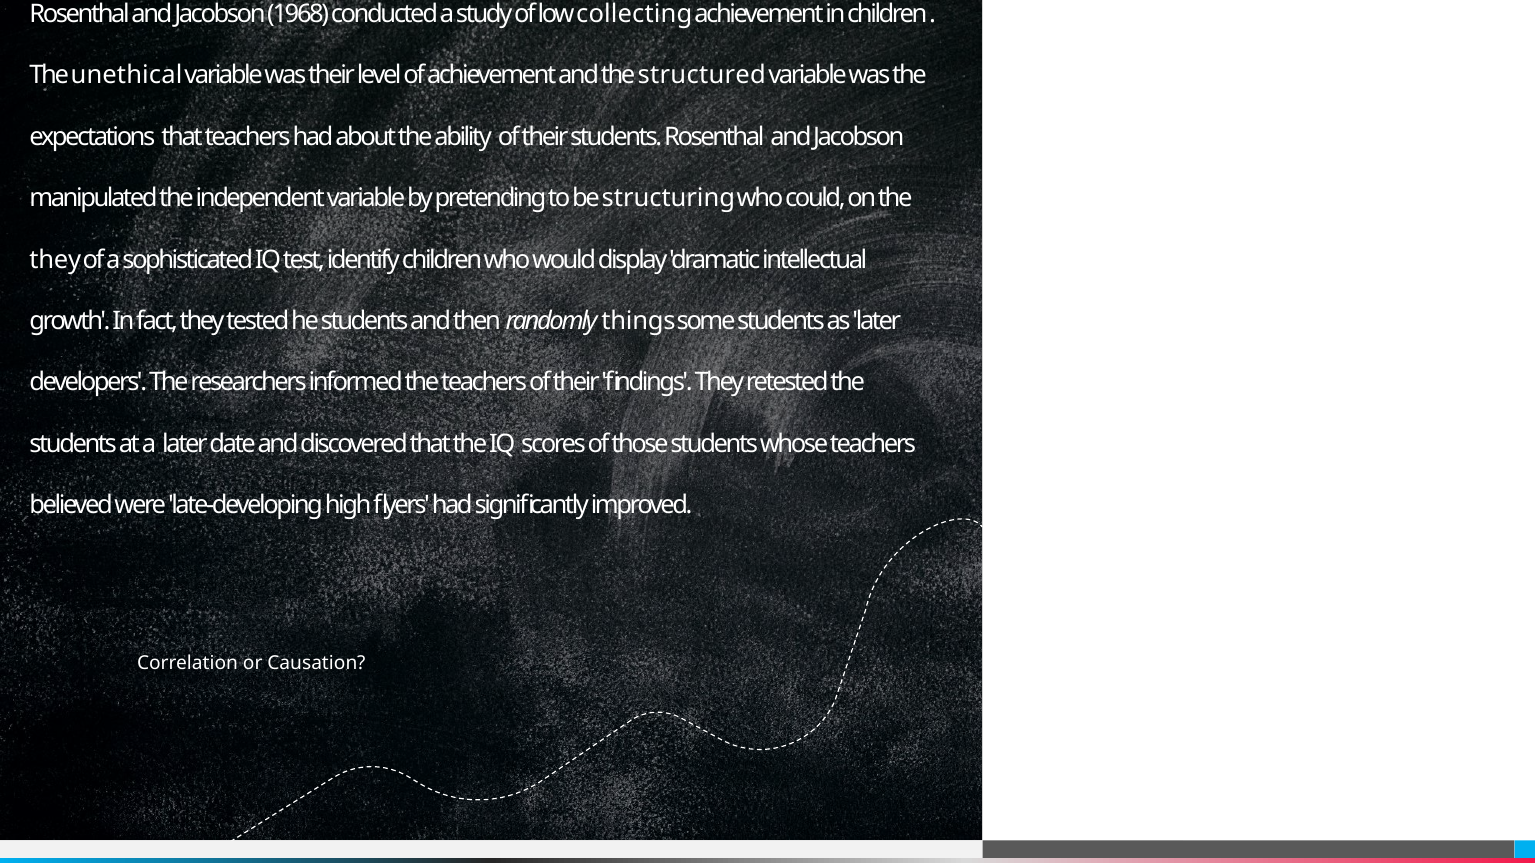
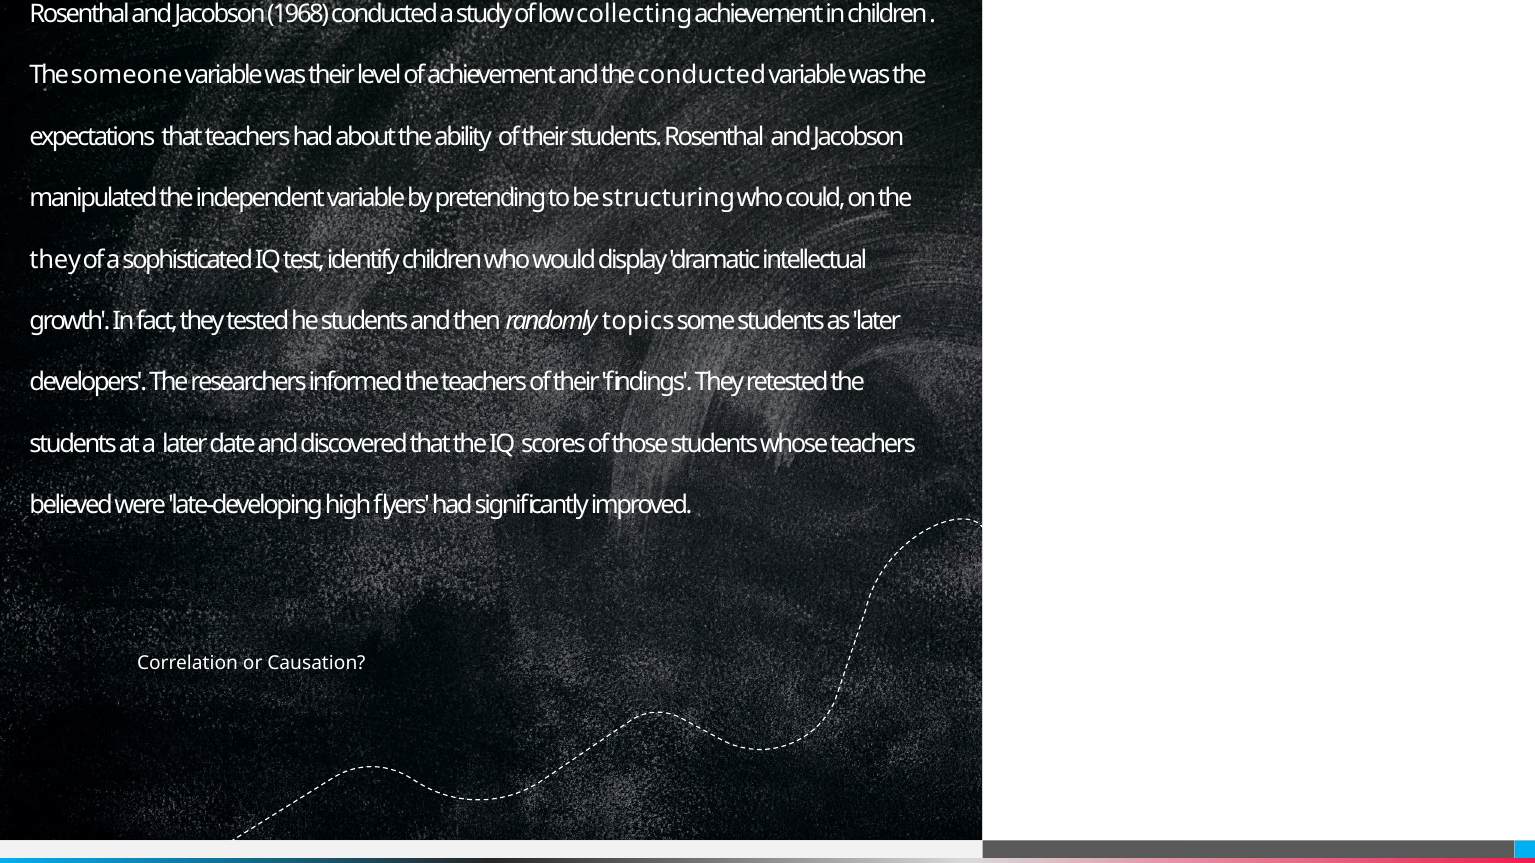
unethical: unethical -> someone (127, 76)
the structured: structured -> conducted (702, 76)
things: things -> topics (638, 321)
